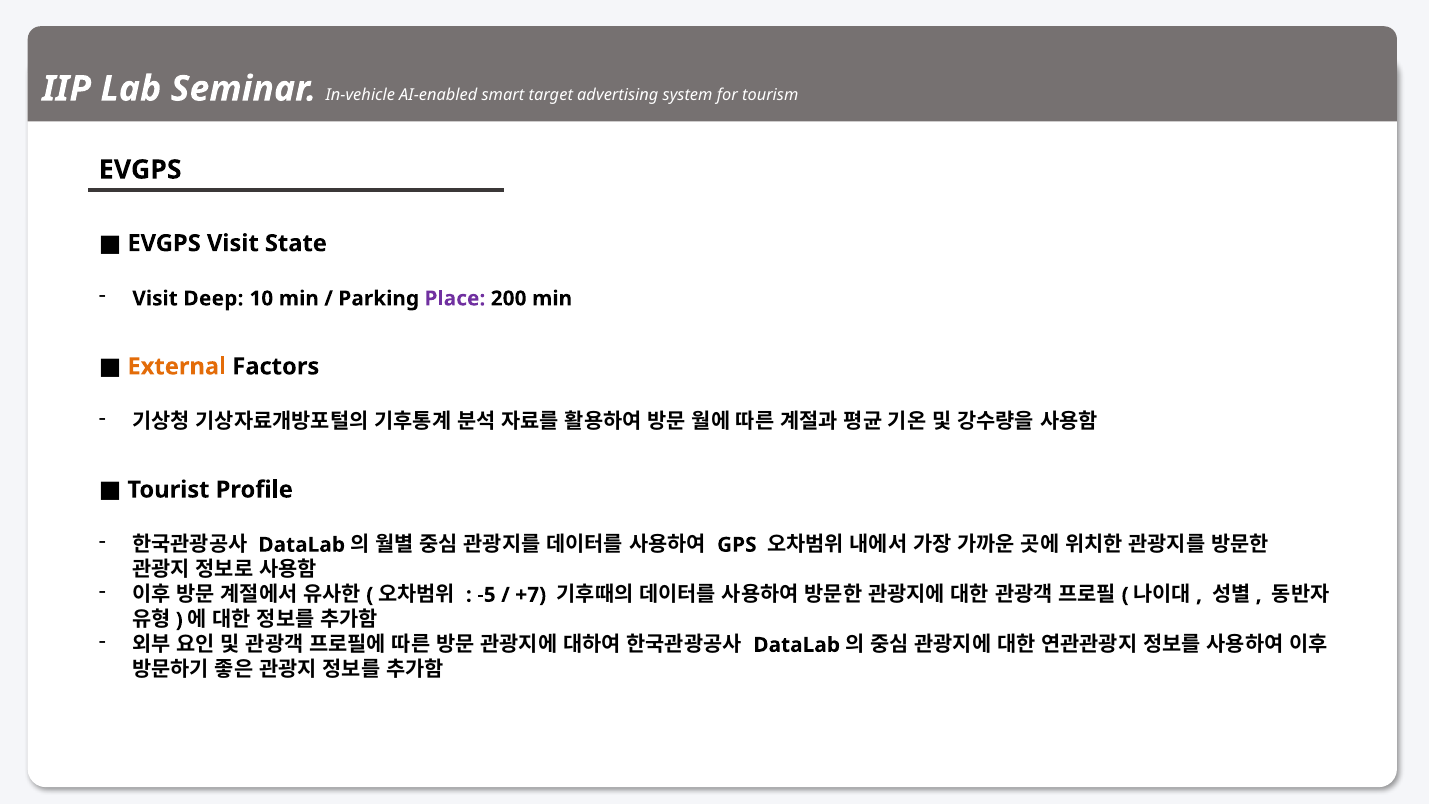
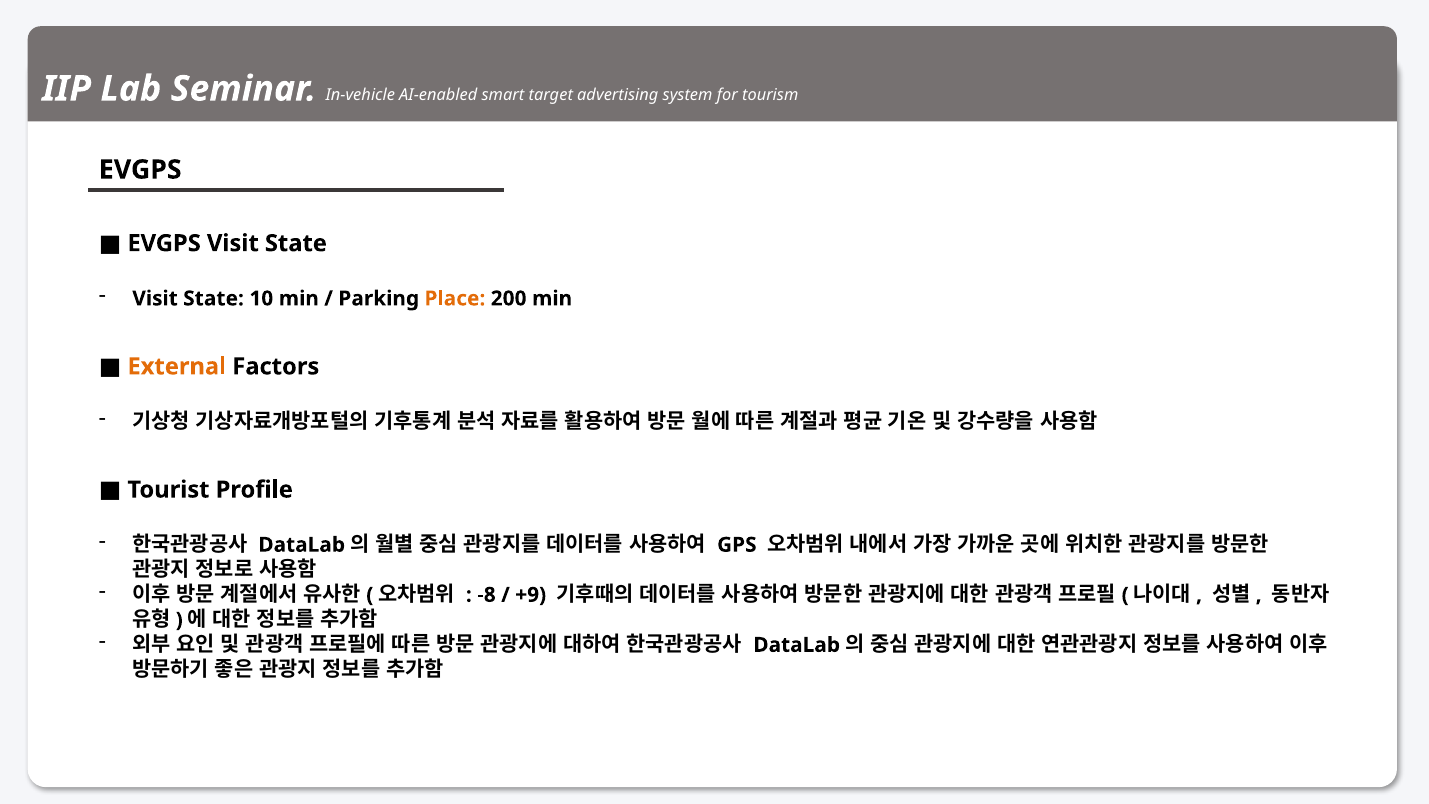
Deep: Deep -> State (214, 298)
Place colour: purple -> orange (455, 298)
-5: -5 -> -8 (486, 595)
+7: +7 -> +9 (531, 595)
